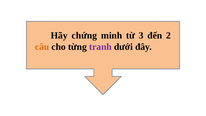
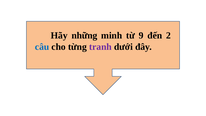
chứng: chứng -> những (84, 35)
3: 3 -> 9 (141, 35)
câu colour: orange -> blue (42, 47)
